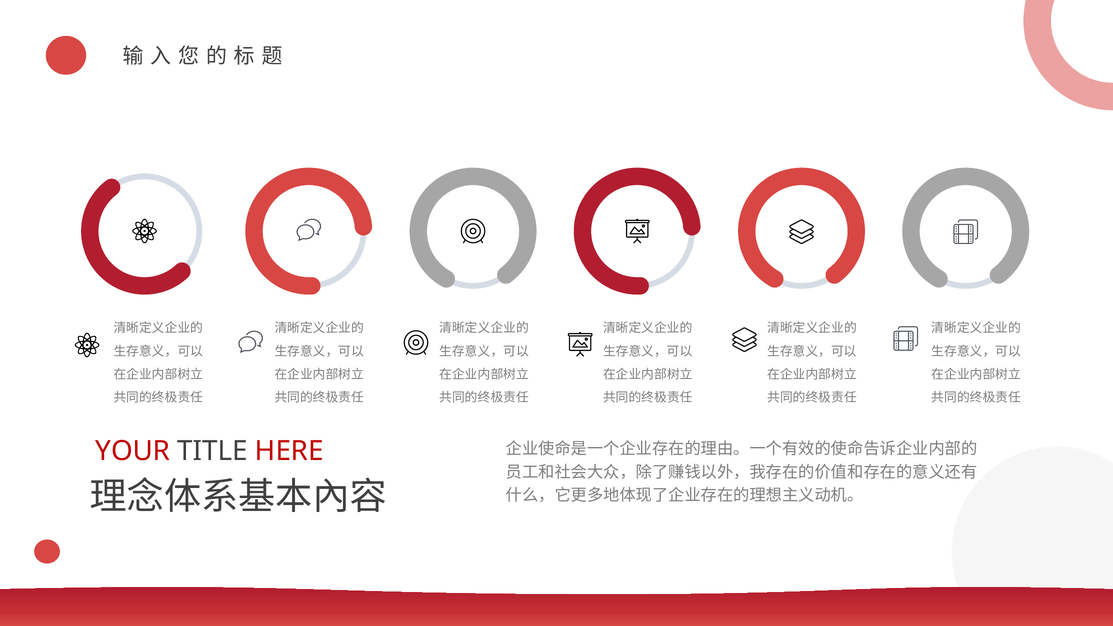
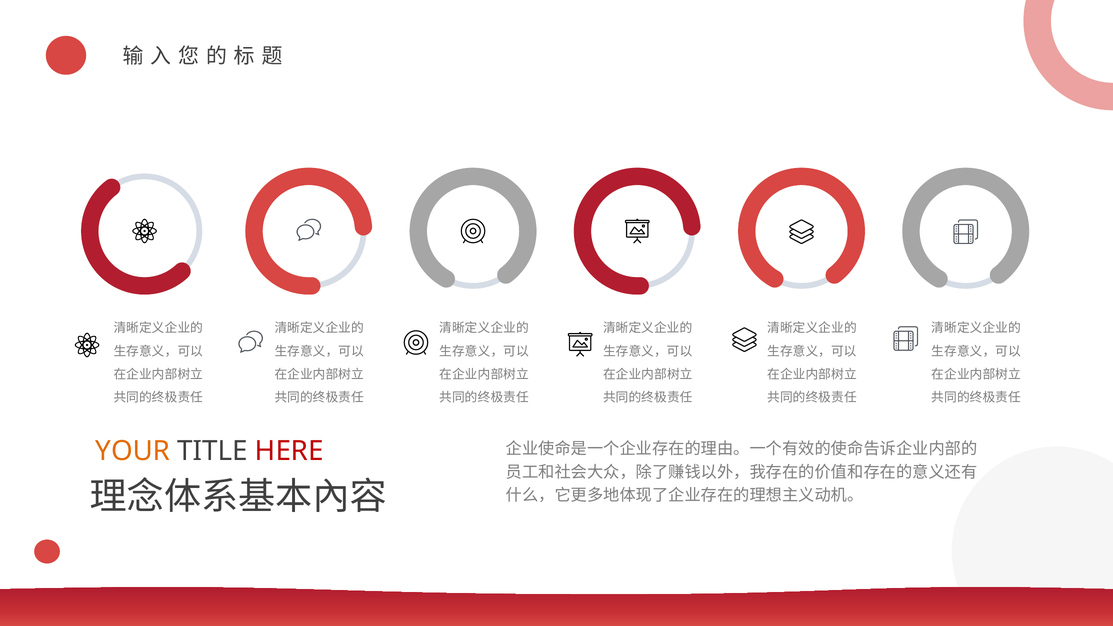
YOUR colour: red -> orange (133, 451)
